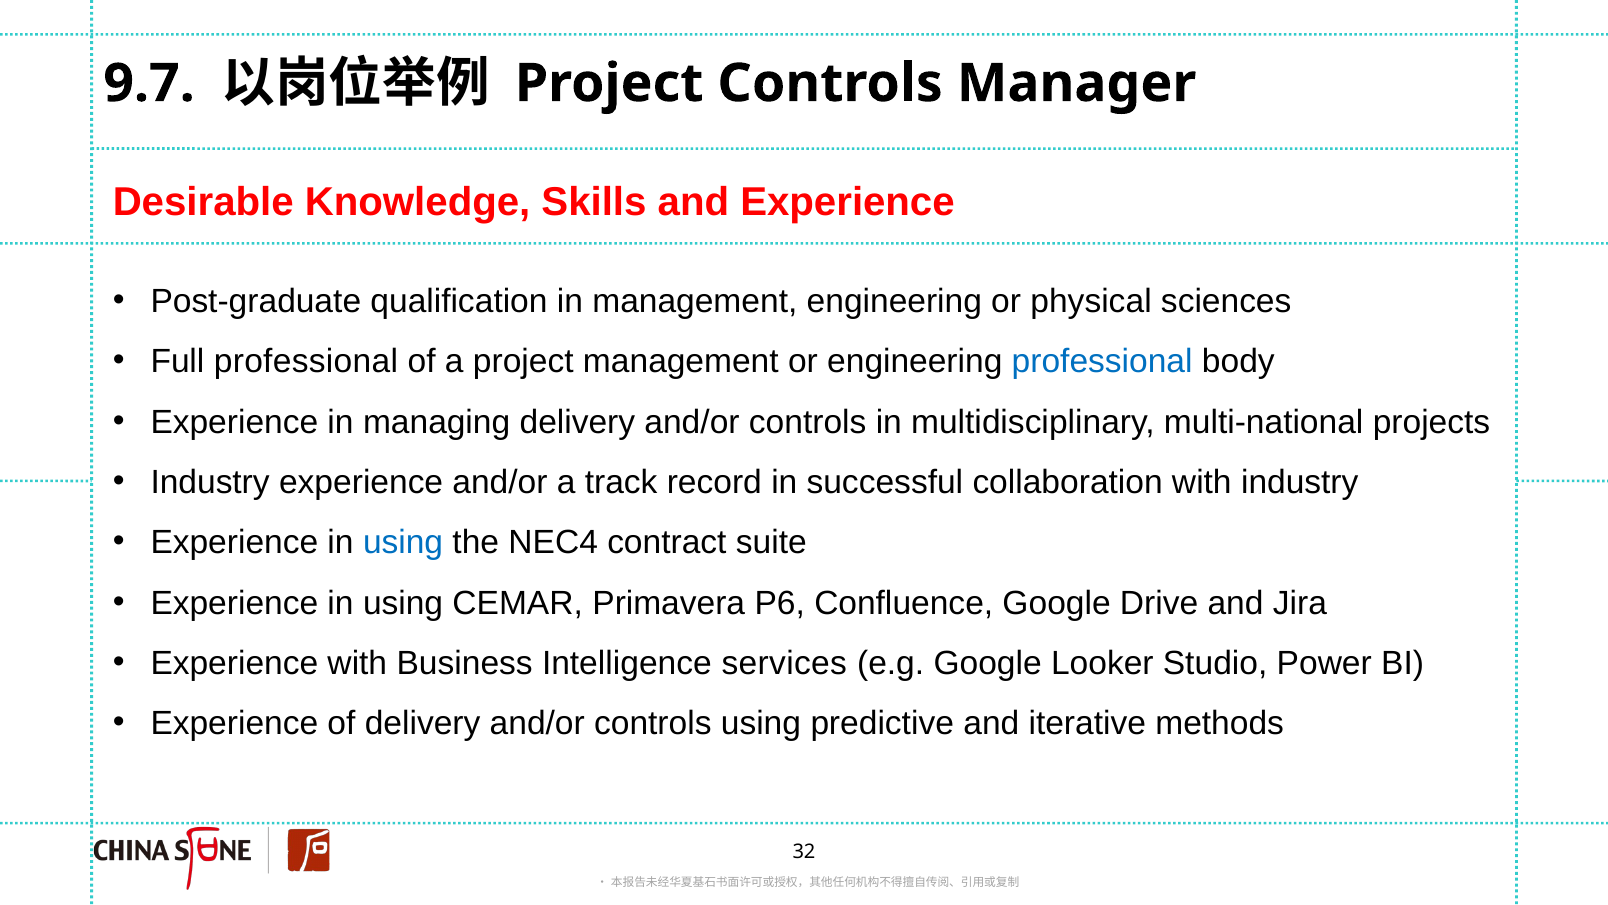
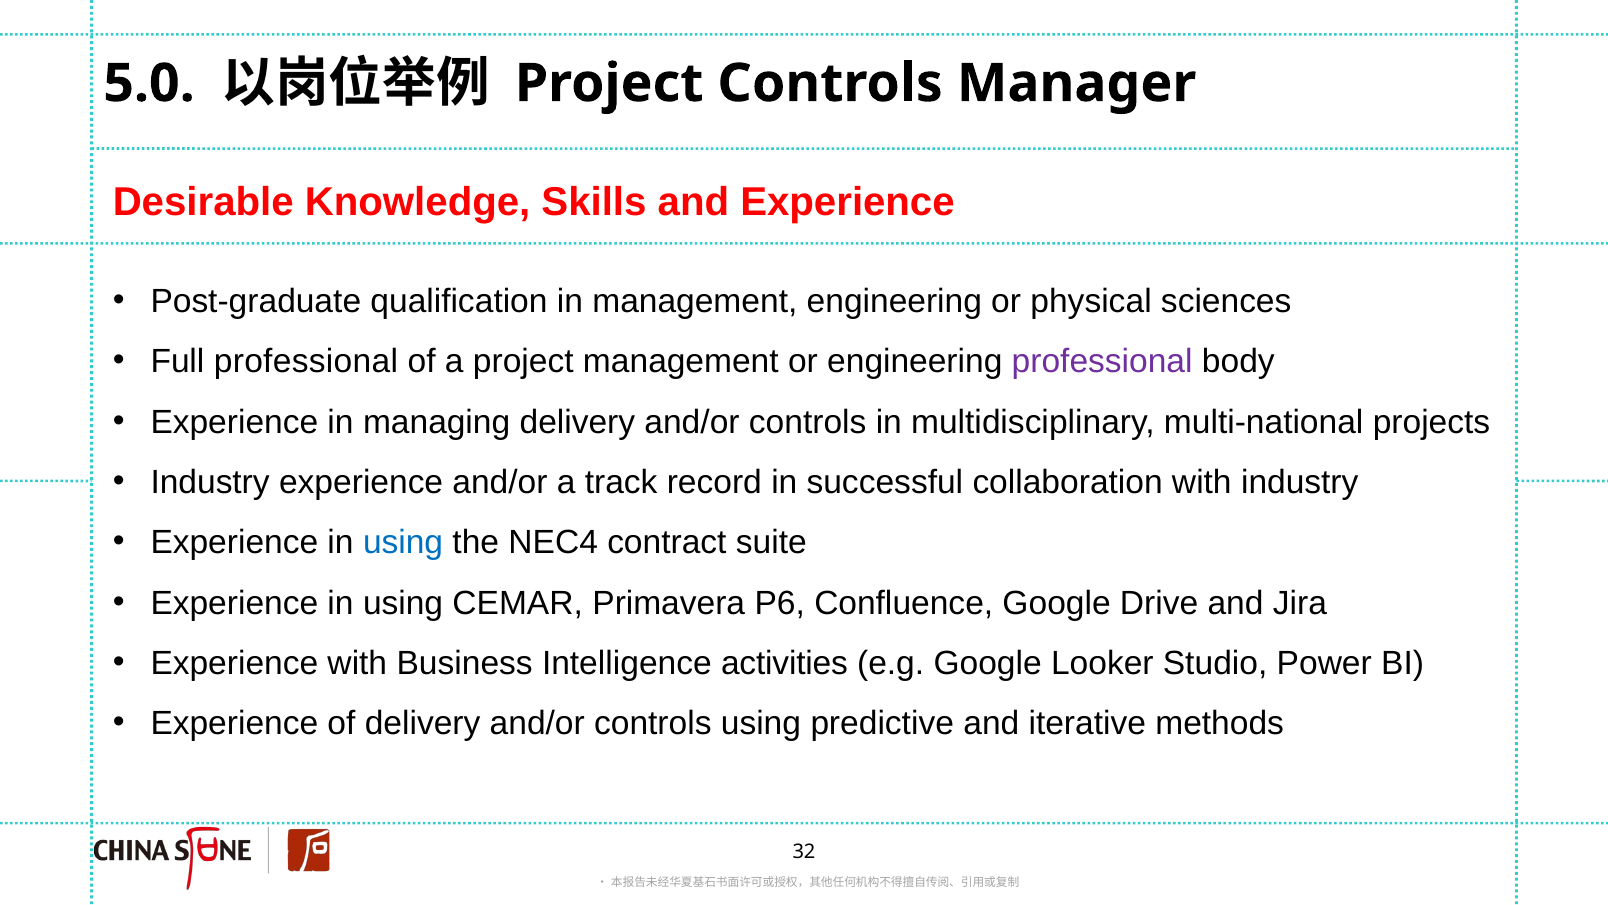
9.7: 9.7 -> 5.0 (149, 83)
professional colour: blue -> purple (1102, 362)
services: services -> activities (784, 663)
